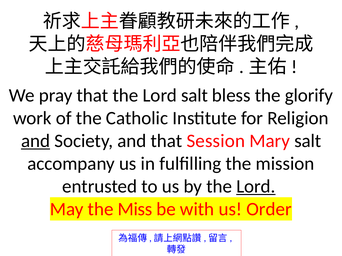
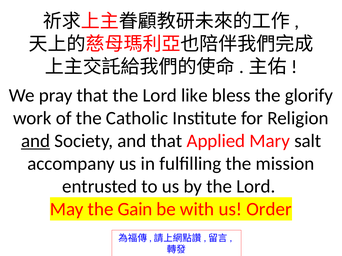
Lord salt: salt -> like (194, 96)
Session: Session -> Applied (216, 141)
Lord underline: present -> none (256, 187)
Miss: Miss -> Gain (135, 210)
